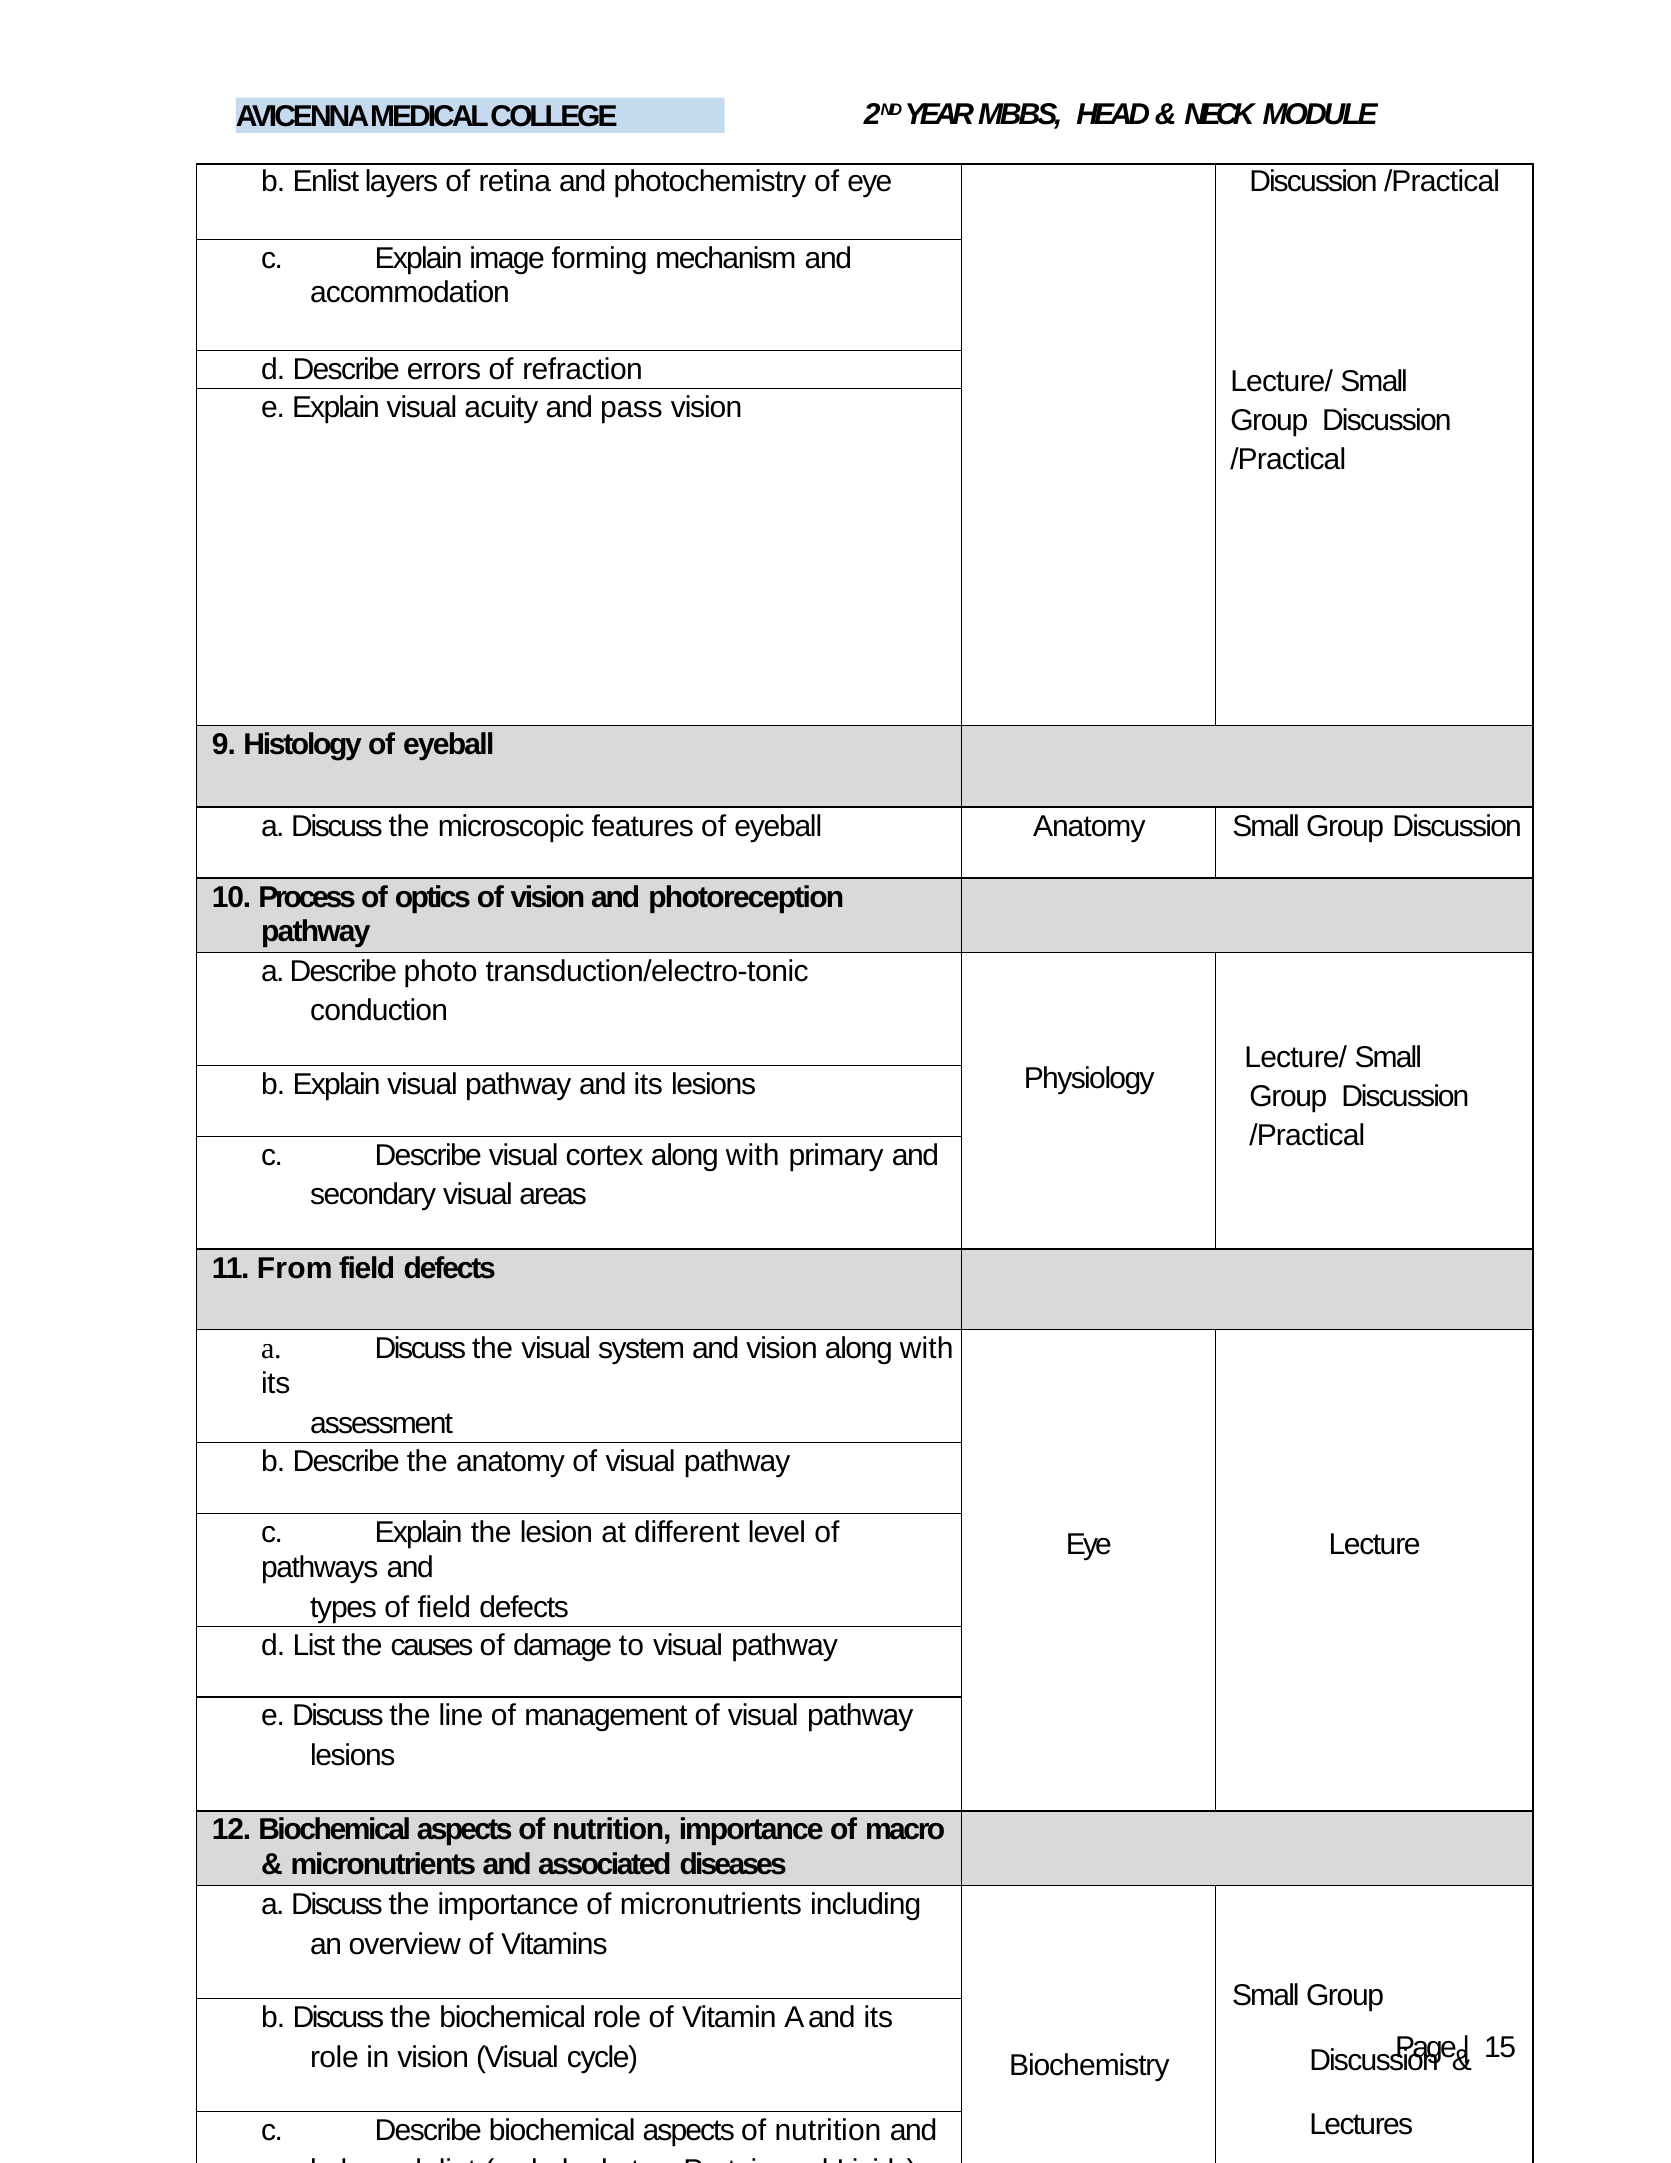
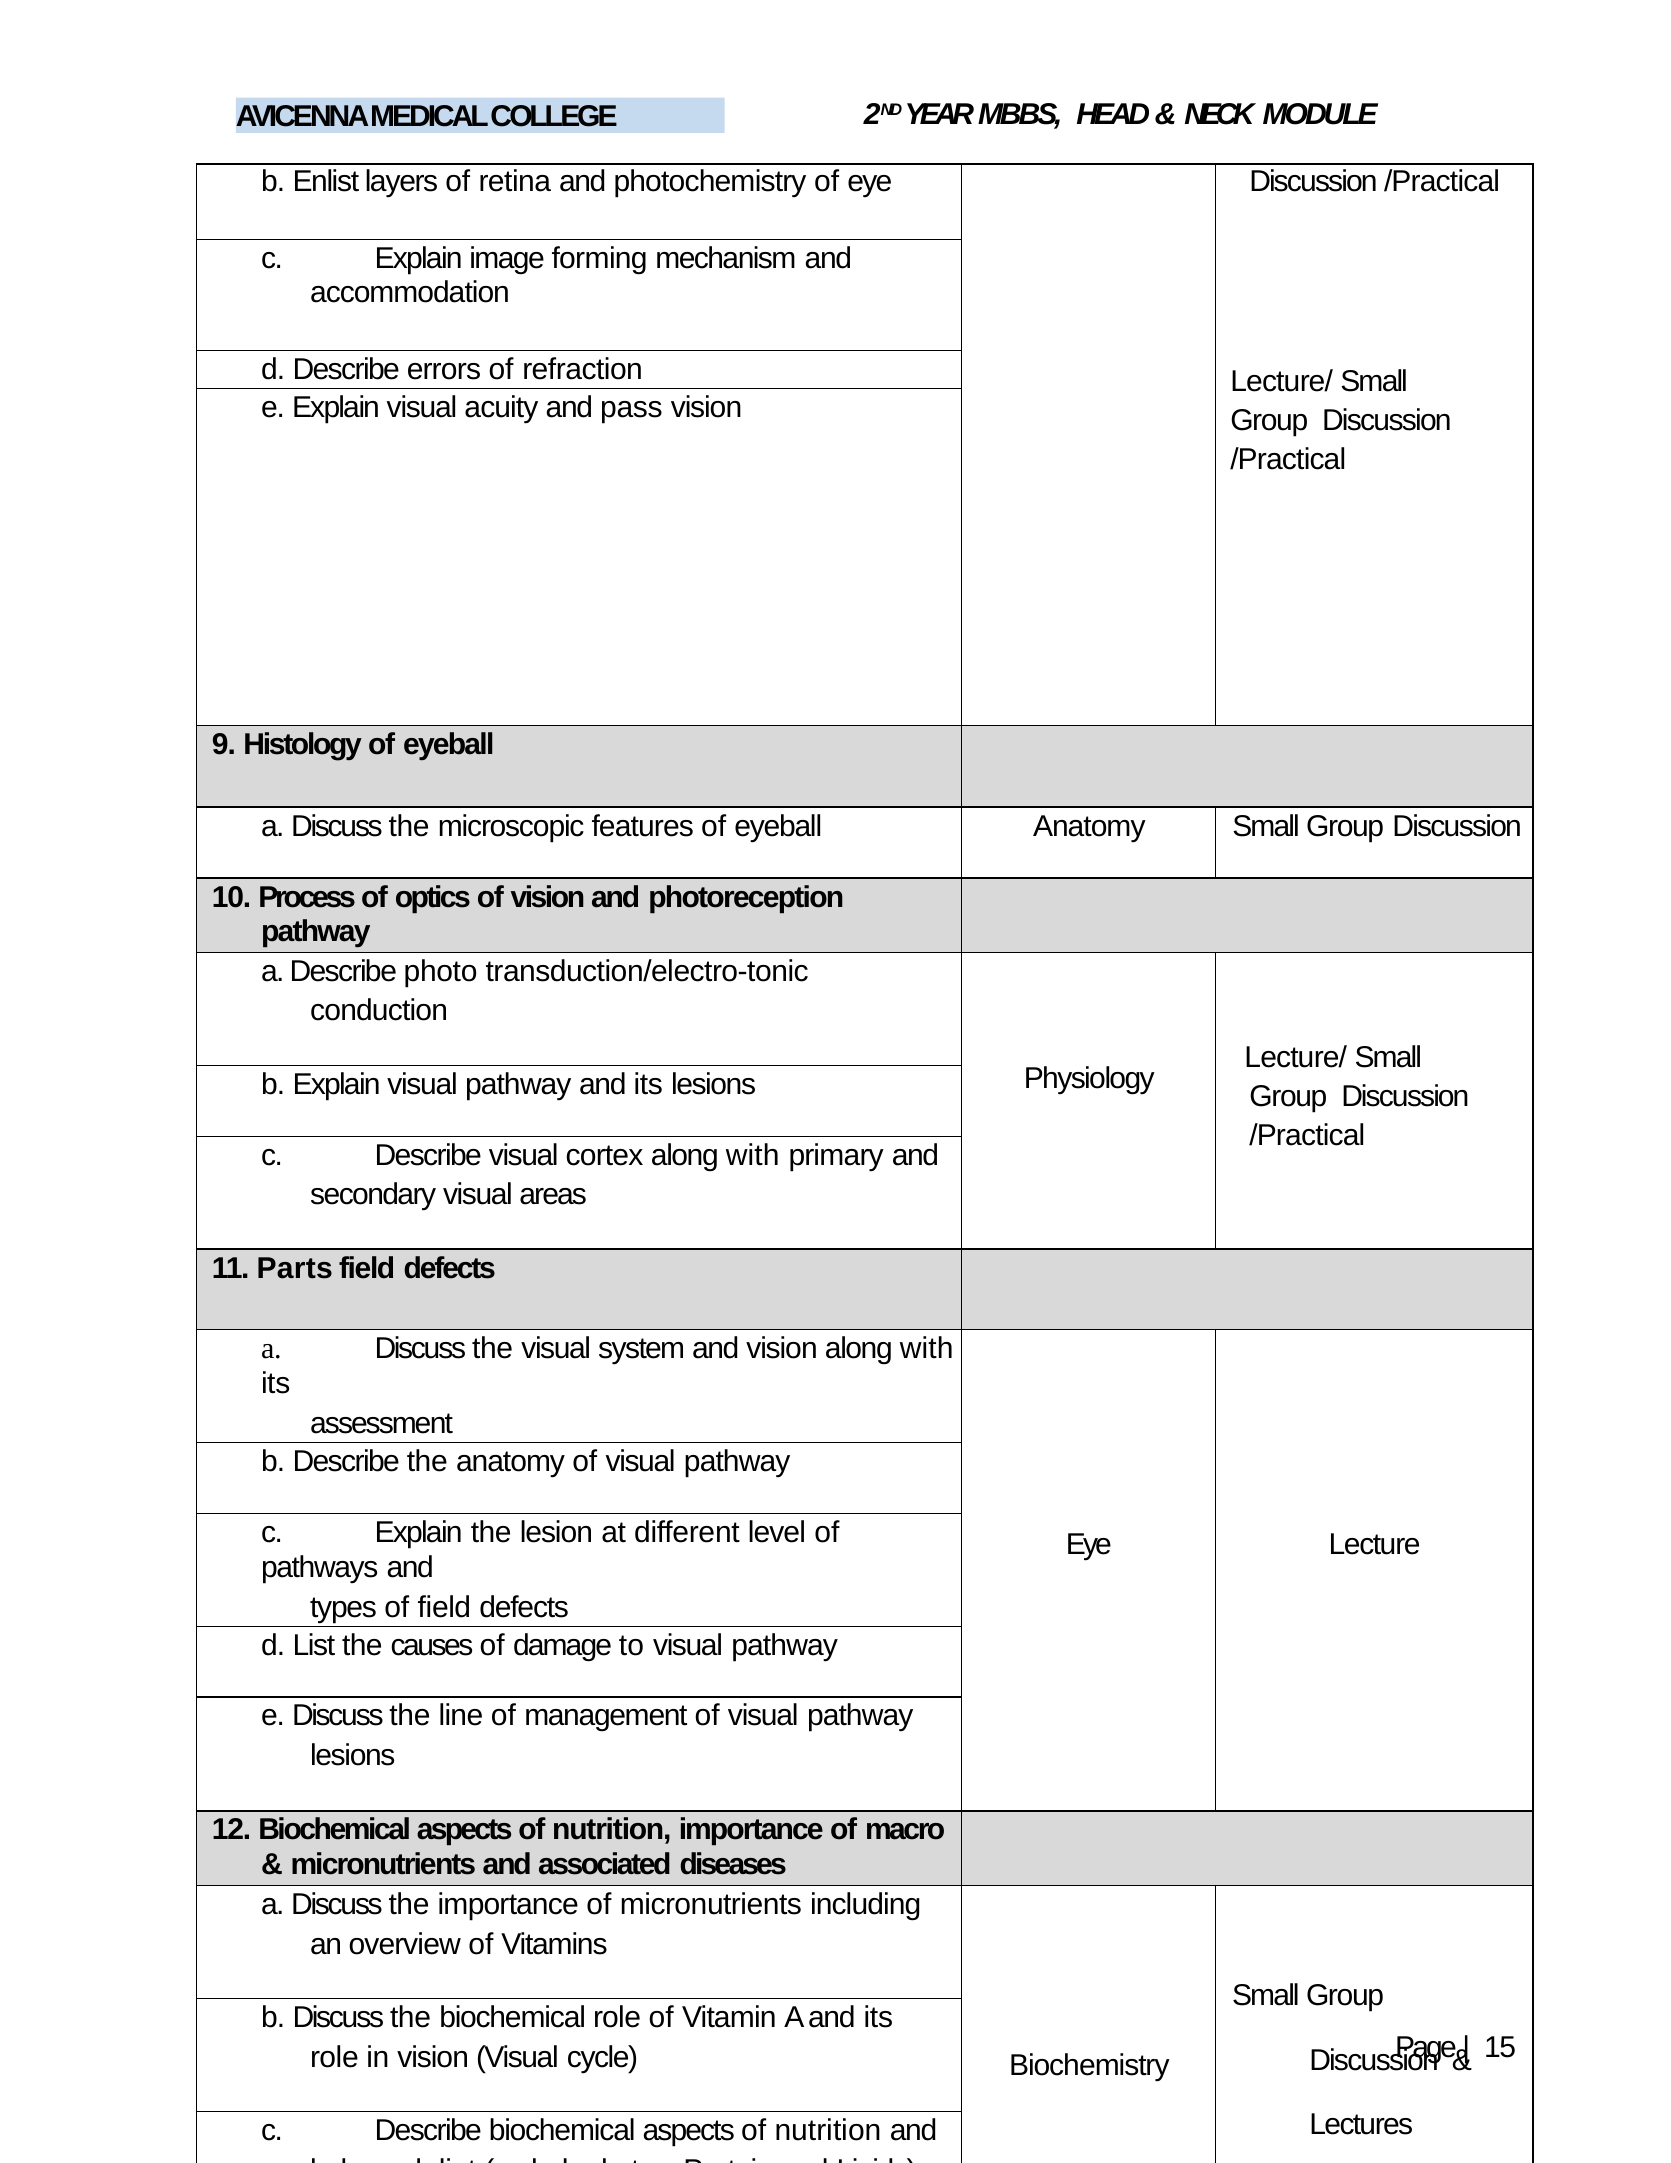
From: From -> Parts (295, 1268)
